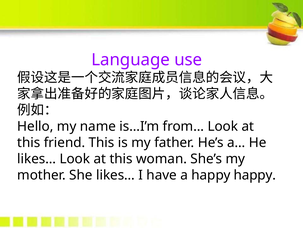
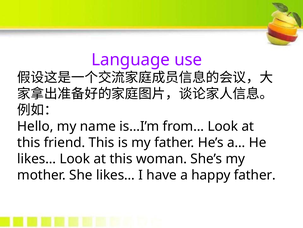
happy happy: happy -> father (255, 174)
